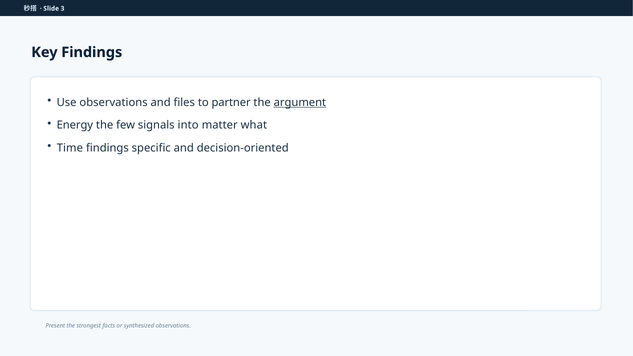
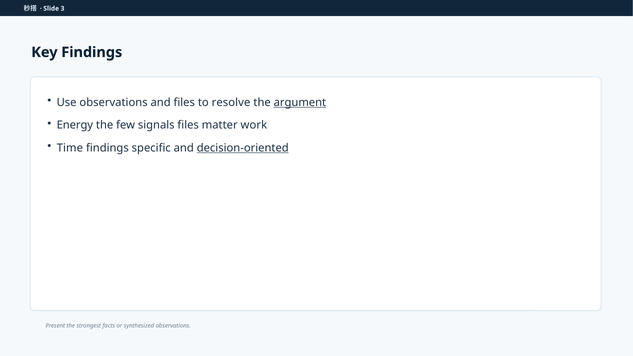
partner: partner -> resolve (231, 102)
signals into: into -> files (188, 125)
what: what -> work (254, 125)
decision-oriented underline: none -> present (243, 148)
